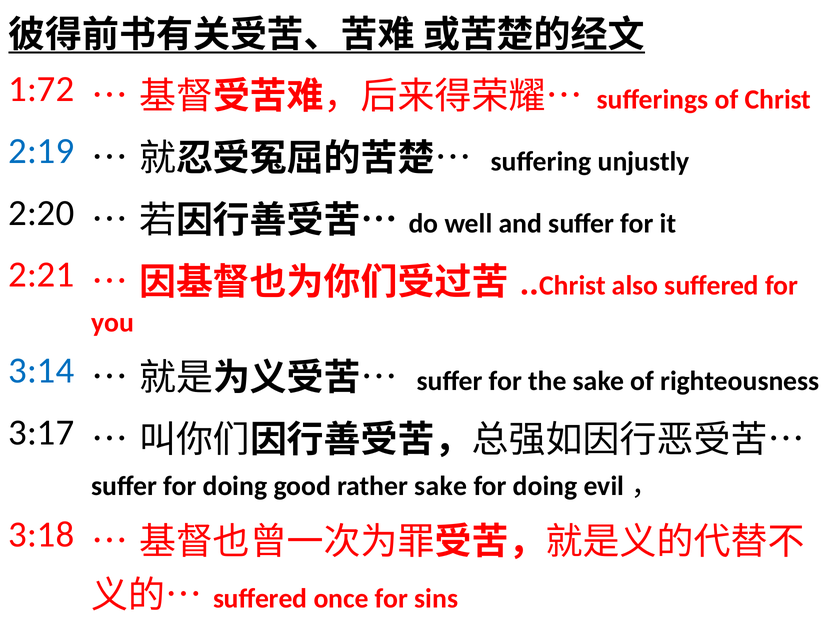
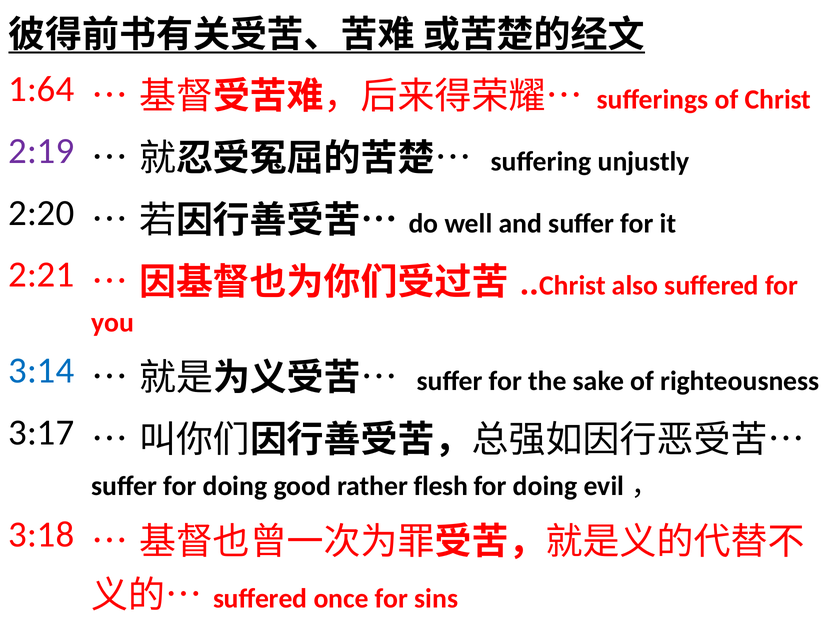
1:72: 1:72 -> 1:64 (41, 89)
2:19 colour: blue -> purple (41, 151)
rather sake: sake -> flesh (441, 486)
